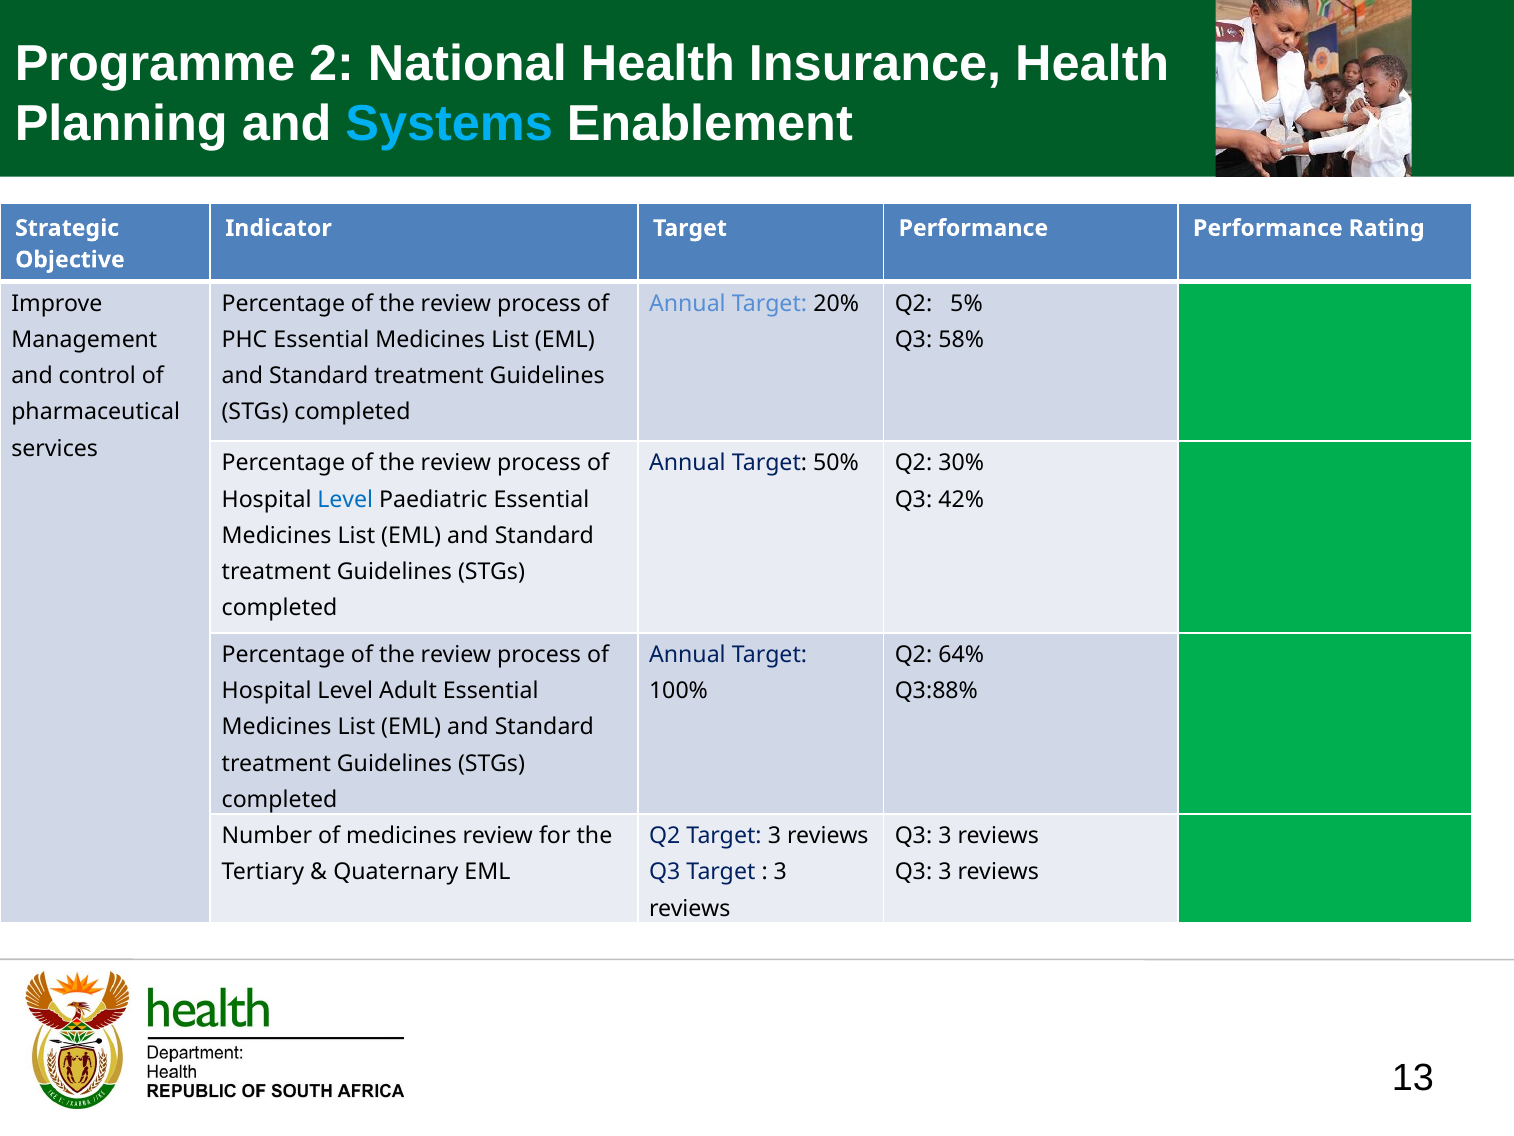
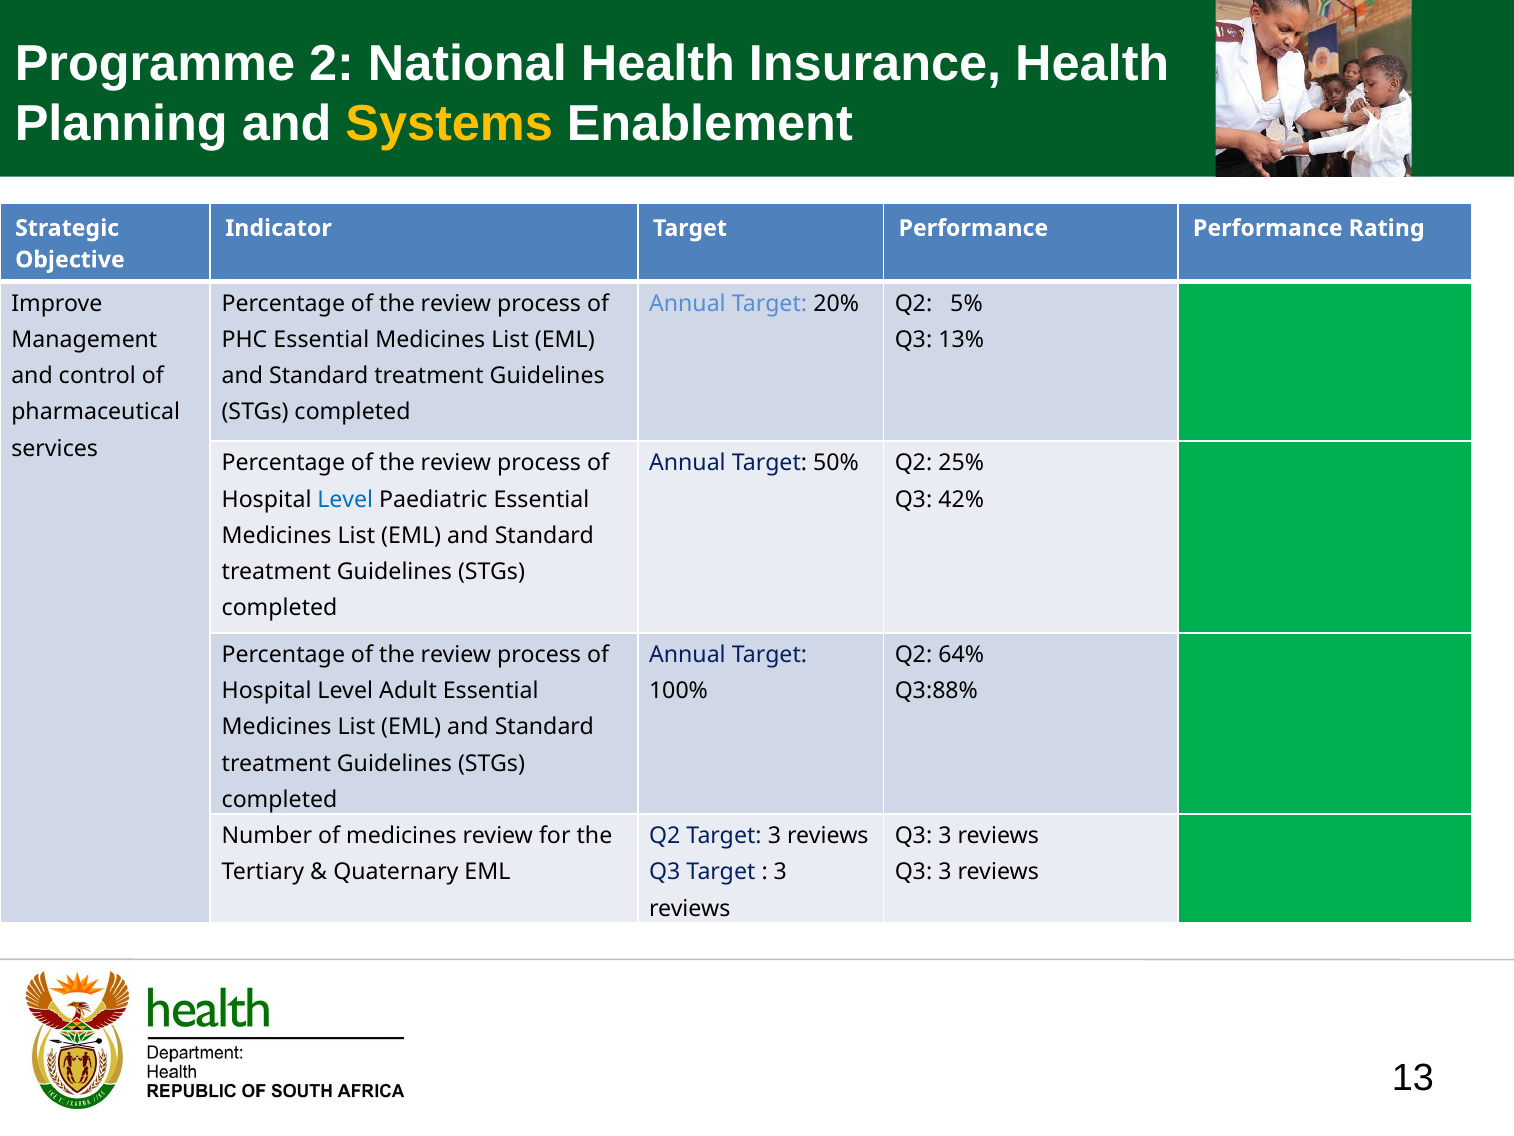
Systems colour: light blue -> yellow (449, 124)
58%: 58% -> 13% (961, 340)
30%: 30% -> 25% (961, 463)
